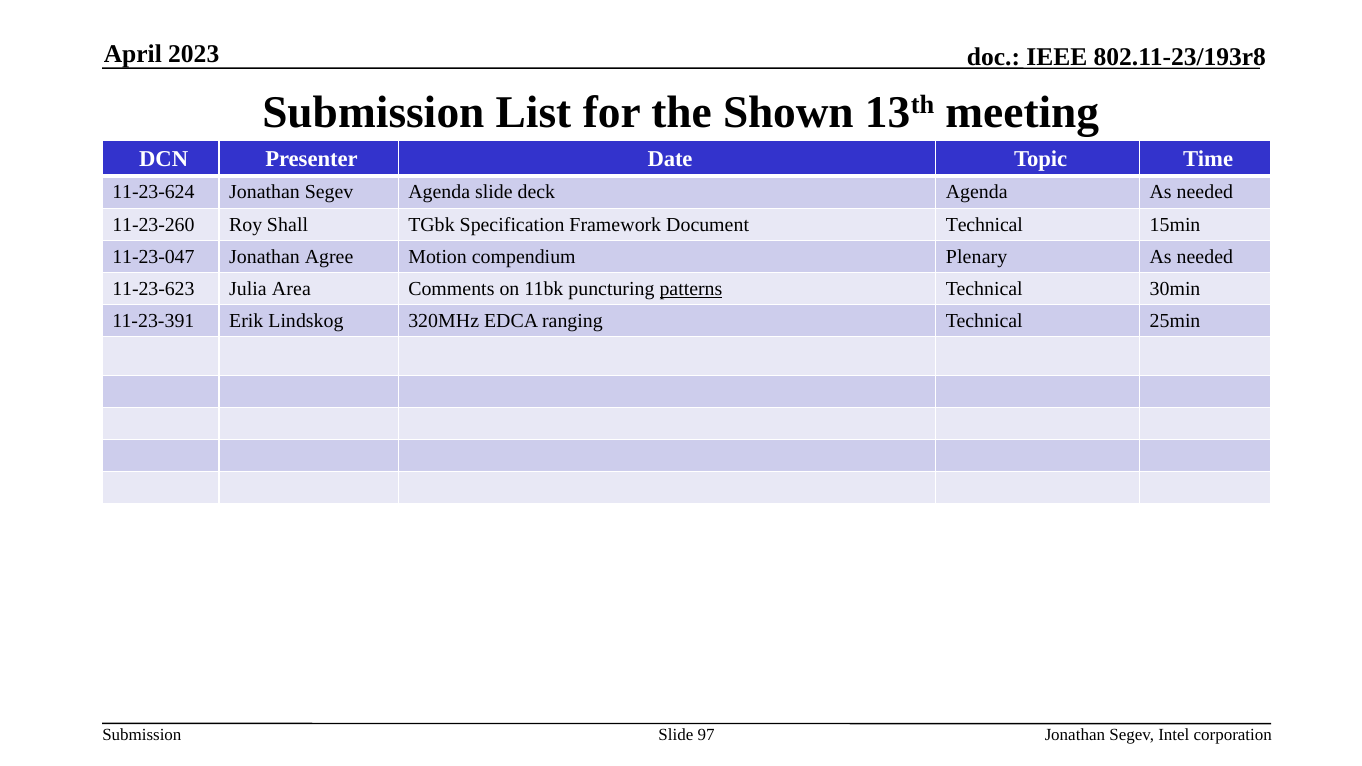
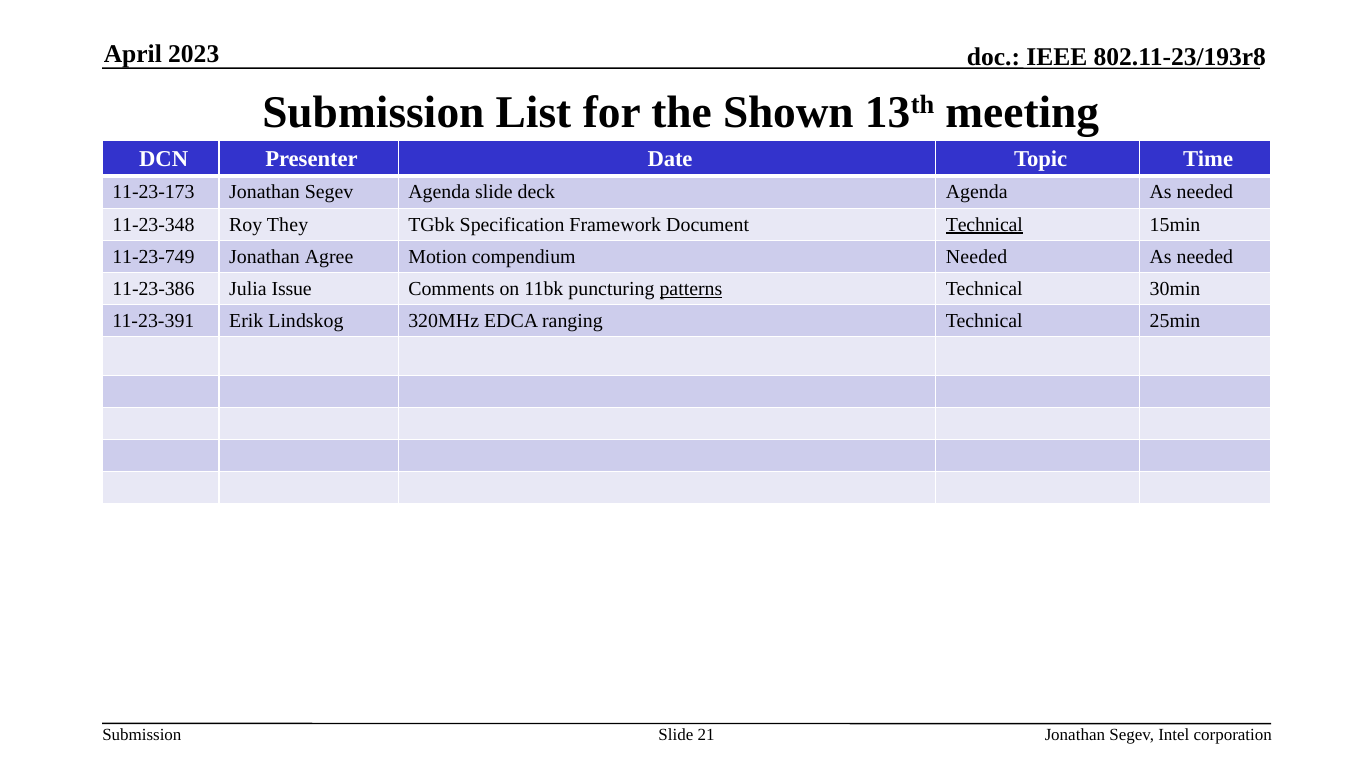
11-23-624: 11-23-624 -> 11-23-173 (153, 192)
11-23-260: 11-23-260 -> 11-23-348 (153, 224)
Shall: Shall -> They (288, 224)
Technical underline: none -> present (984, 224)
11-23-047: 11-23-047 -> 11-23-749 (153, 257)
compendium Plenary: Plenary -> Needed (977, 257)
11-23-623: 11-23-623 -> 11-23-386 (153, 289)
Area: Area -> Issue (292, 289)
97: 97 -> 21 (706, 735)
